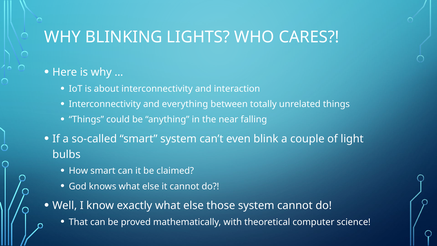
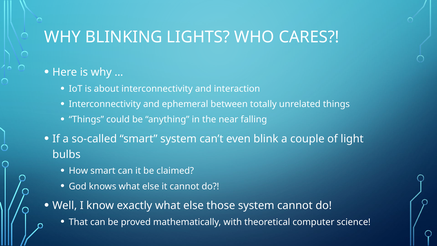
everything: everything -> ephemeral (185, 104)
